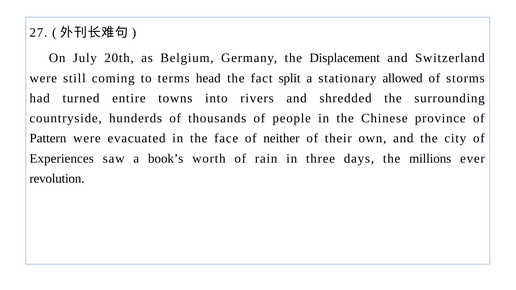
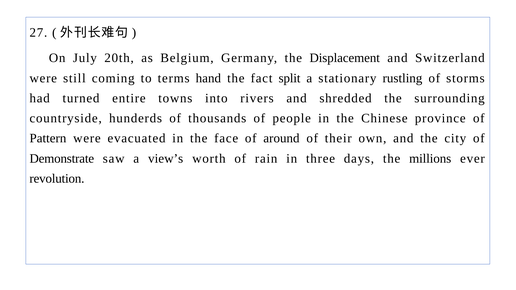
head: head -> hand (208, 78)
allowed: allowed -> rustling (402, 78)
neither: neither -> around (281, 139)
Experiences: Experiences -> Demonstrate (62, 159)
book’s: book’s -> view’s (166, 159)
